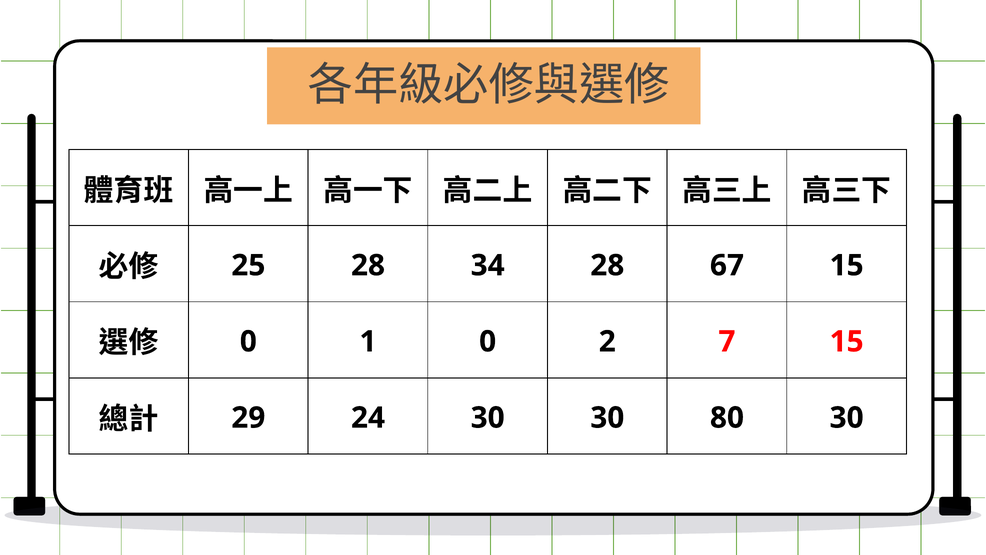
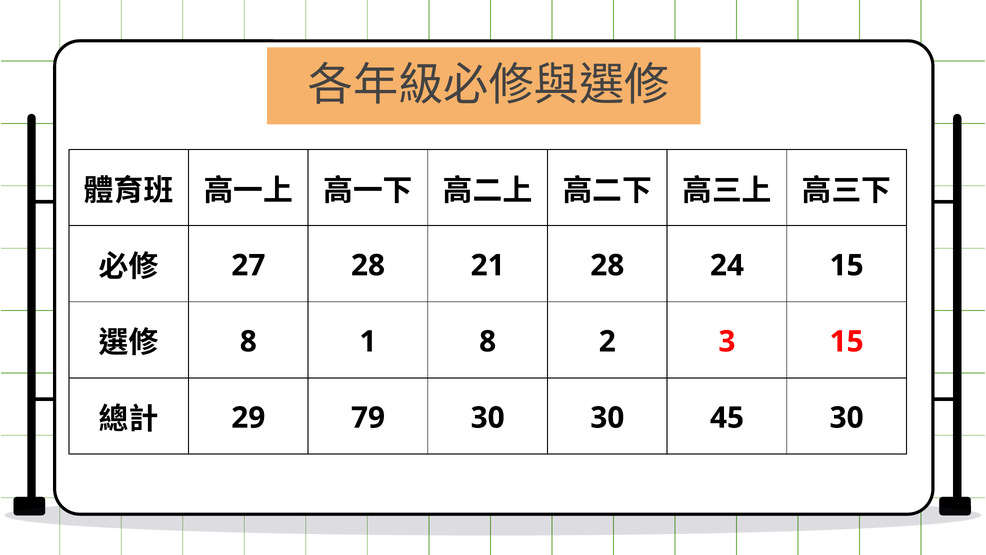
25: 25 -> 27 (248, 265)
34: 34 -> 21 (488, 265)
67: 67 -> 24 (727, 265)
0: 0 -> 8 (248, 341)
1 0: 0 -> 8 (488, 341)
7: 7 -> 3 (727, 341)
24: 24 -> 79 (368, 418)
80: 80 -> 45 (727, 418)
